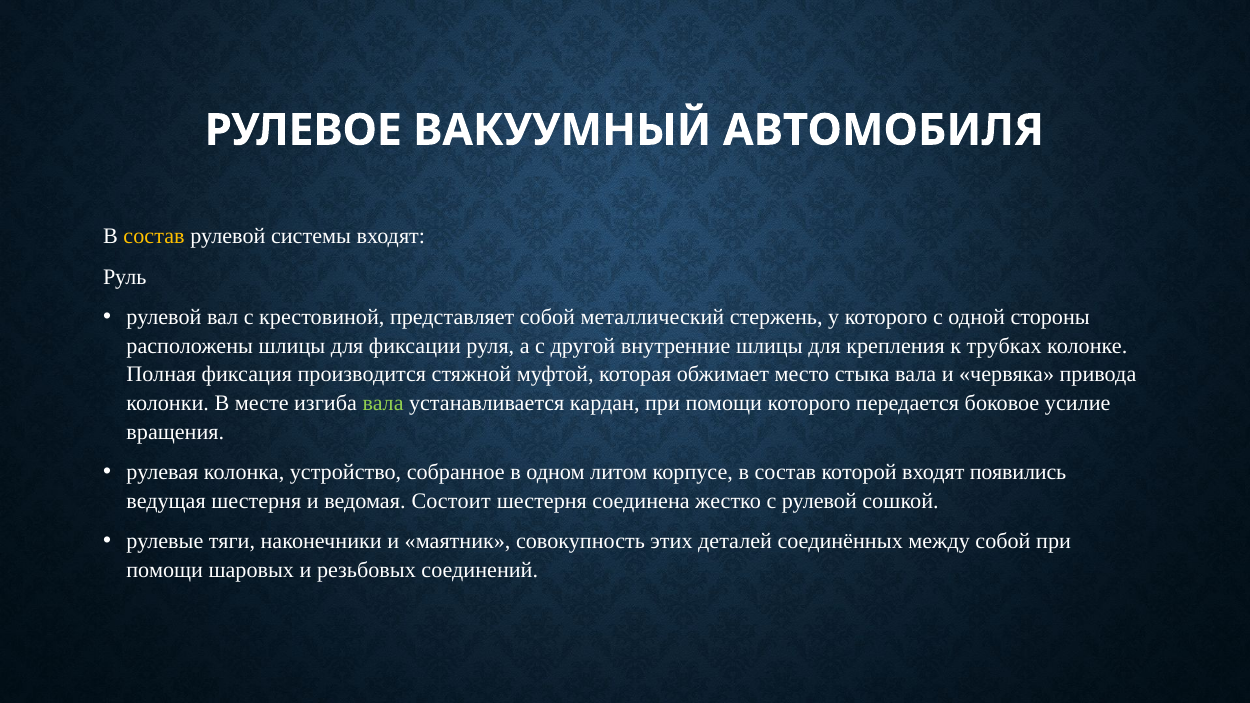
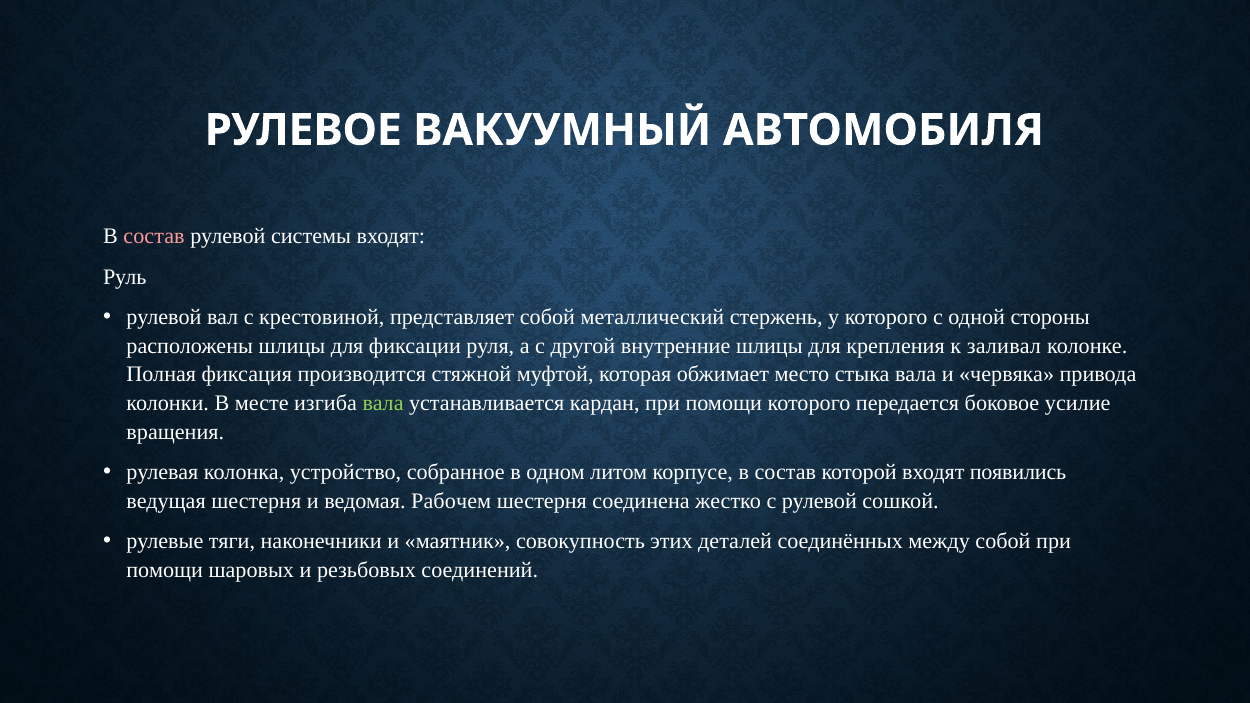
состав colour: yellow -> pink (154, 237)
трубках: трубках -> заливал (1004, 346)
Состоит: Состоит -> Рабочем (451, 501)
